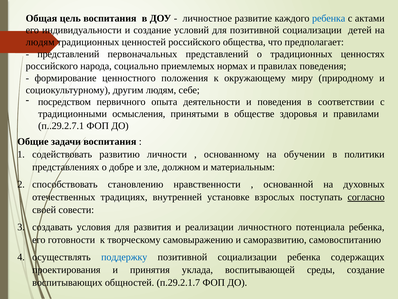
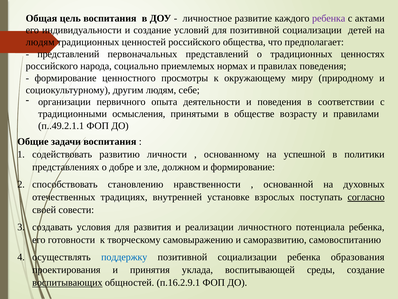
ребенка colour: blue -> purple (329, 18)
положения: положения -> просмотры (185, 78)
посредством: посредством -> организации (64, 102)
здоровья: здоровья -> возрасту (298, 114)
п..29.2.7.1: п..29.2.7.1 -> п..49.2.1.1 (61, 126)
обучении: обучении -> успешной (304, 154)
и материальным: материальным -> формирование (243, 167)
содержащих: содержащих -> образования (358, 257)
воспитывающих underline: none -> present (67, 282)
п.29.2.1.7: п.29.2.1.7 -> п.16.2.9.1 (178, 282)
